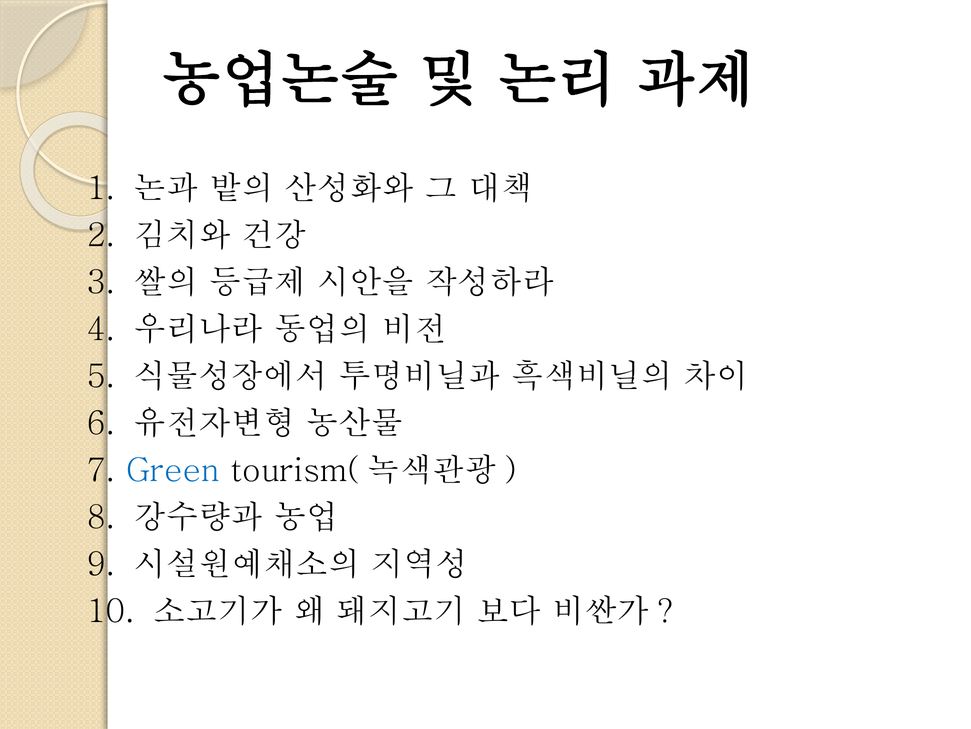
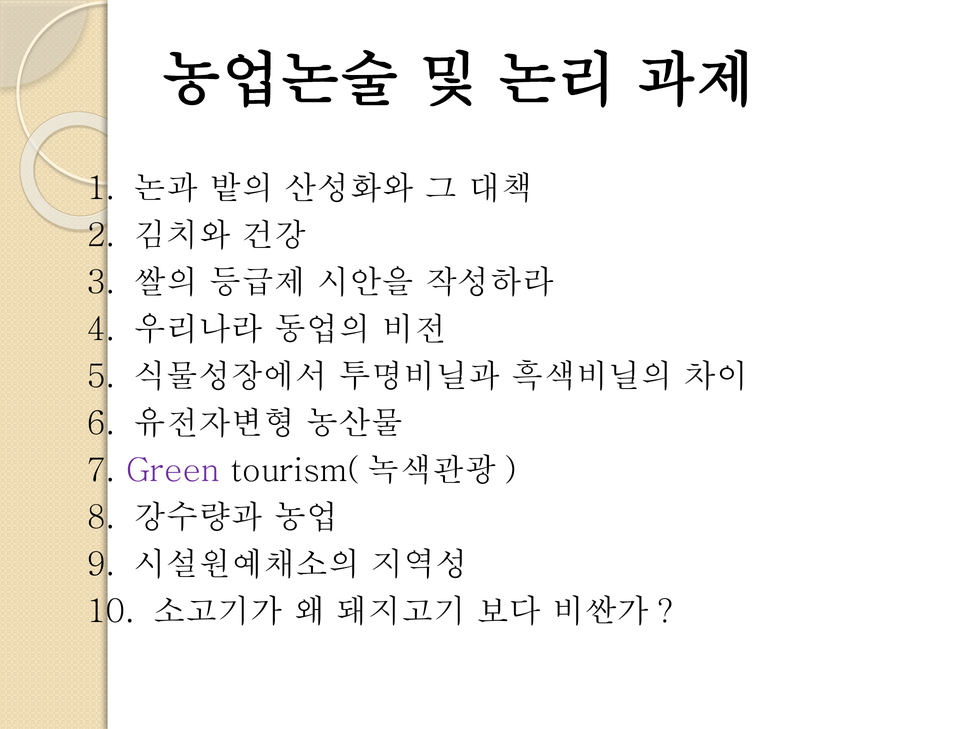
Green colour: blue -> purple (173, 470)
